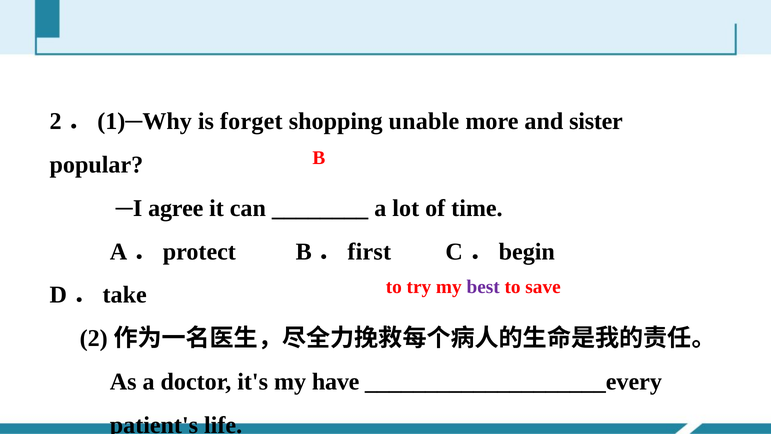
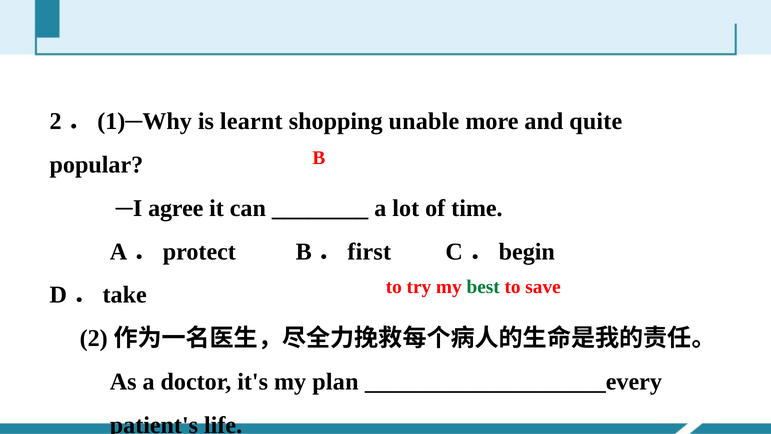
forget: forget -> learnt (251, 121)
sister: sister -> quite (596, 121)
best colour: purple -> green (483, 287)
have: have -> plan (335, 382)
